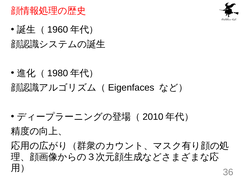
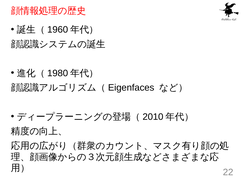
36: 36 -> 22 (228, 173)
